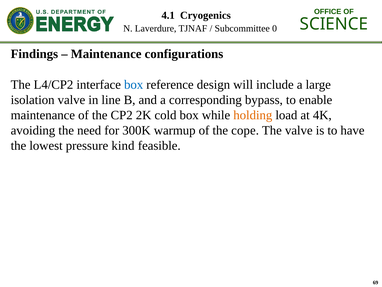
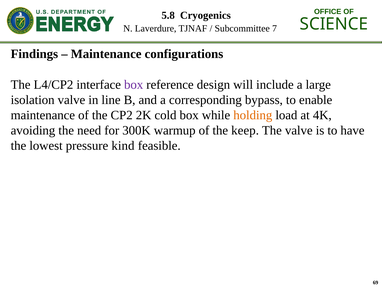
4.1: 4.1 -> 5.8 (168, 15)
0: 0 -> 7 (275, 28)
box colour: blue -> purple (134, 84)
cope: cope -> keep (245, 130)
